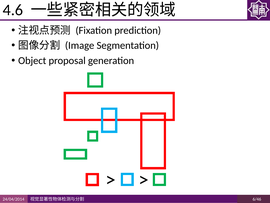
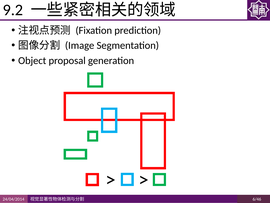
4.6: 4.6 -> 9.2 (13, 10)
